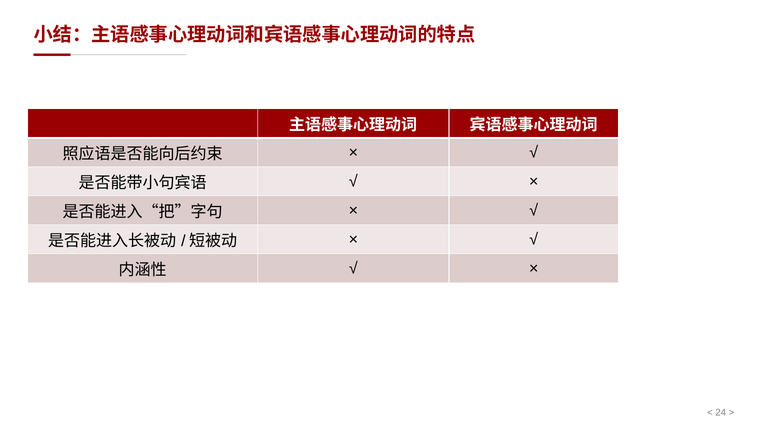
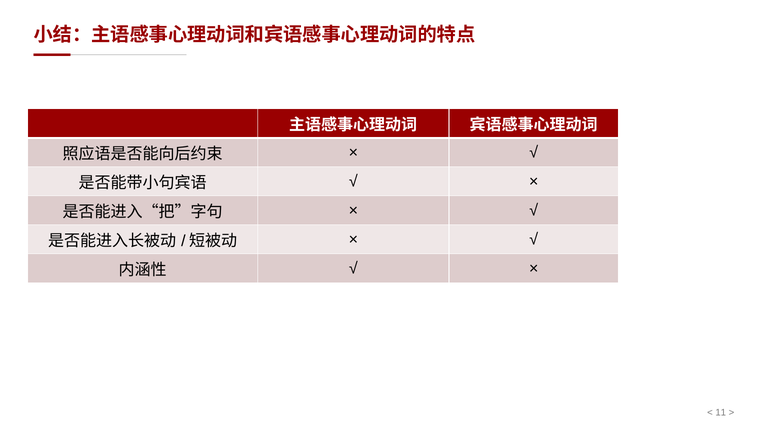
24: 24 -> 11 (721, 413)
